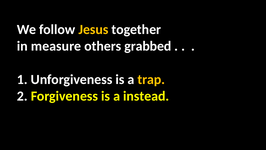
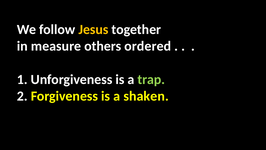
grabbed: grabbed -> ordered (148, 46)
trap colour: yellow -> light green (151, 79)
instead: instead -> shaken (146, 96)
